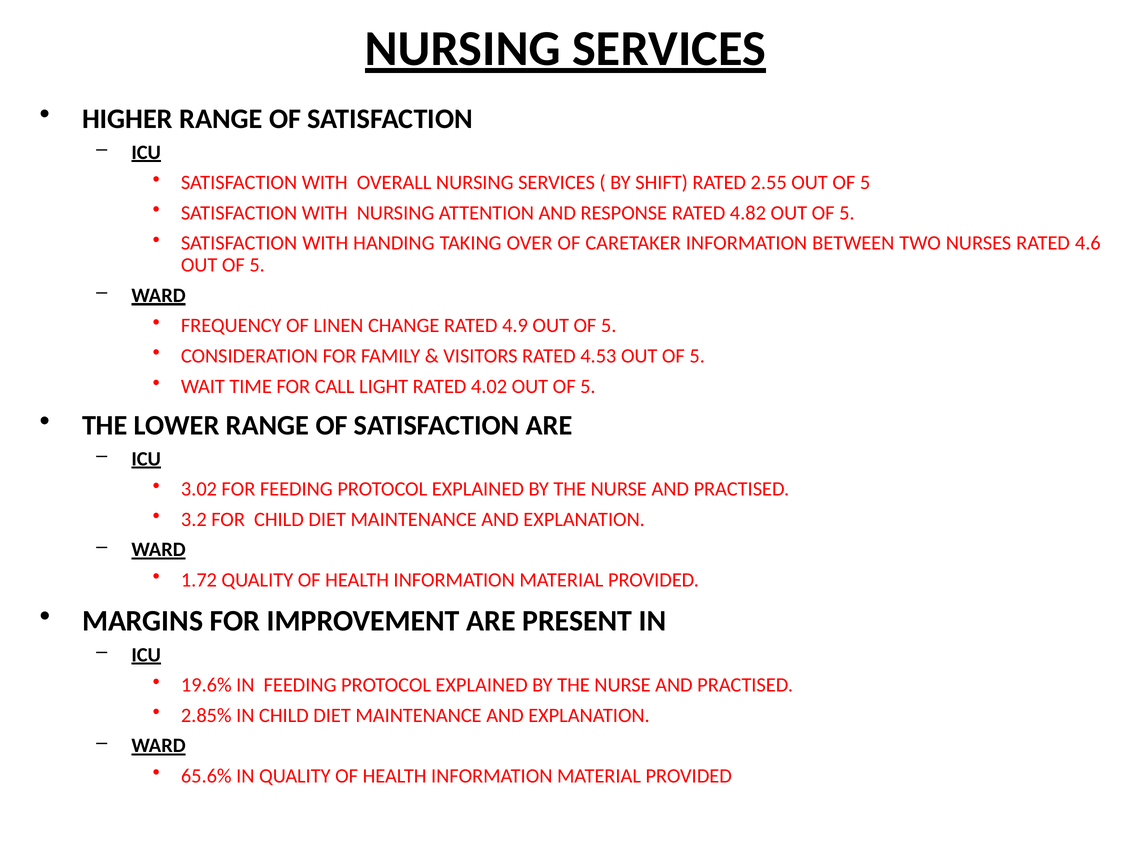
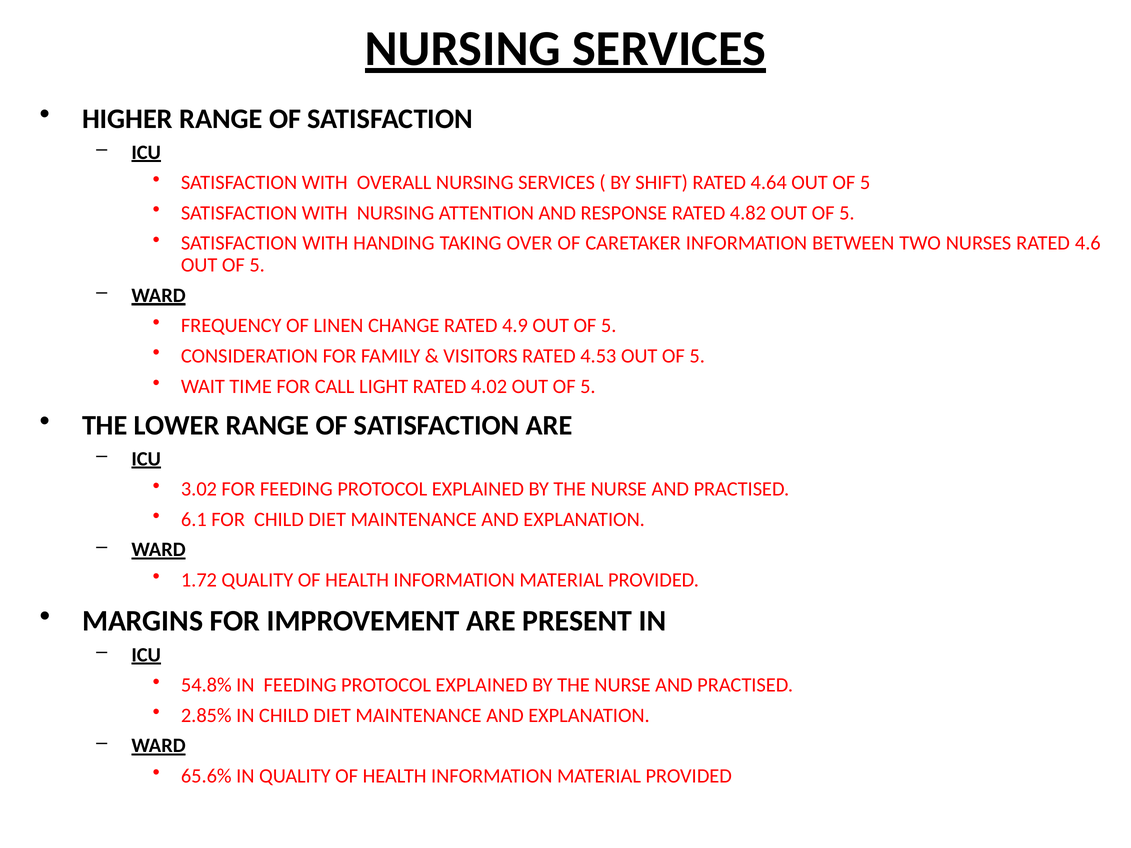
2.55: 2.55 -> 4.64 (769, 183)
3.2: 3.2 -> 6.1 (194, 520)
19.6%: 19.6% -> 54.8% (206, 685)
